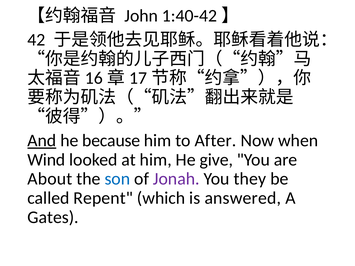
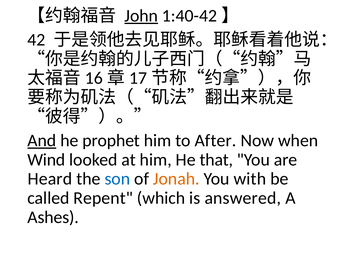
John underline: none -> present (141, 16)
because: because -> prophet (111, 141)
give: give -> that (216, 160)
About: About -> Heard (50, 179)
Jonah colour: purple -> orange (176, 179)
they: they -> with (250, 179)
Gates: Gates -> Ashes (53, 217)
